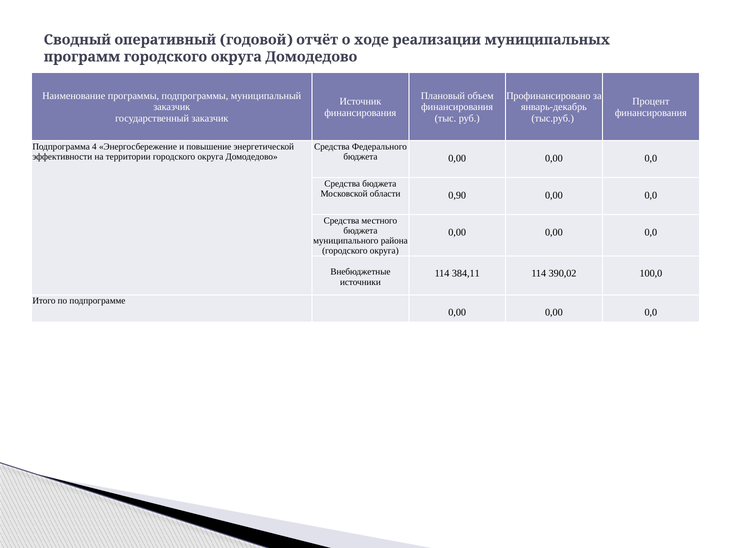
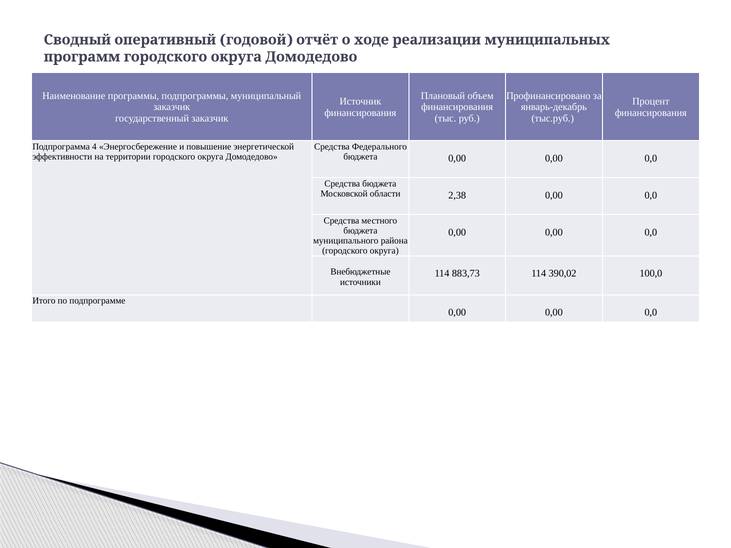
0,90: 0,90 -> 2,38 (457, 195)
384,11: 384,11 -> 883,73 (466, 274)
